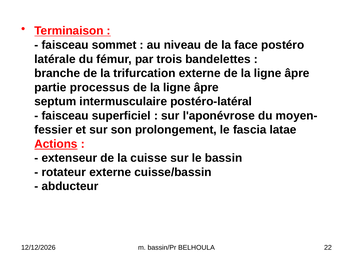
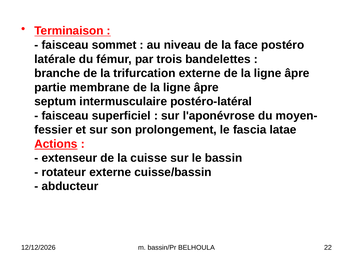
processus: processus -> membrane (100, 87)
